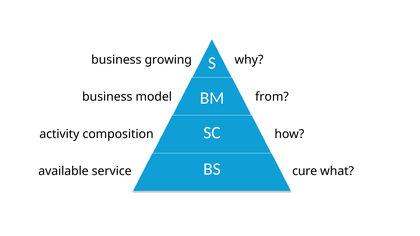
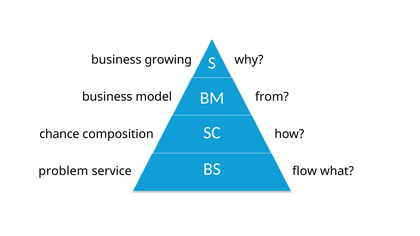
activity: activity -> chance (59, 134)
cure: cure -> flow (305, 171)
available: available -> problem (63, 171)
